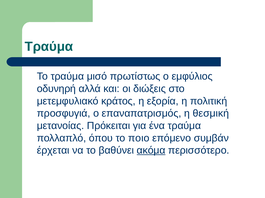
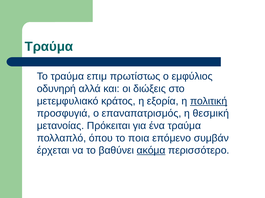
μισό: μισό -> επιμ (97, 77)
πολιτική underline: none -> present (209, 101)
ποιο: ποιο -> ποια (139, 139)
